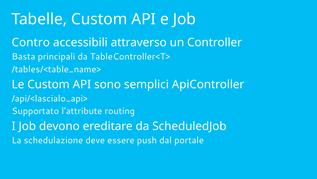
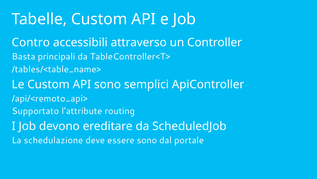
/api/<lascialo_api>: /api/<lascialo_api> -> /api/<remoto_api> (50, 98)
essere push: push -> sono (147, 140)
